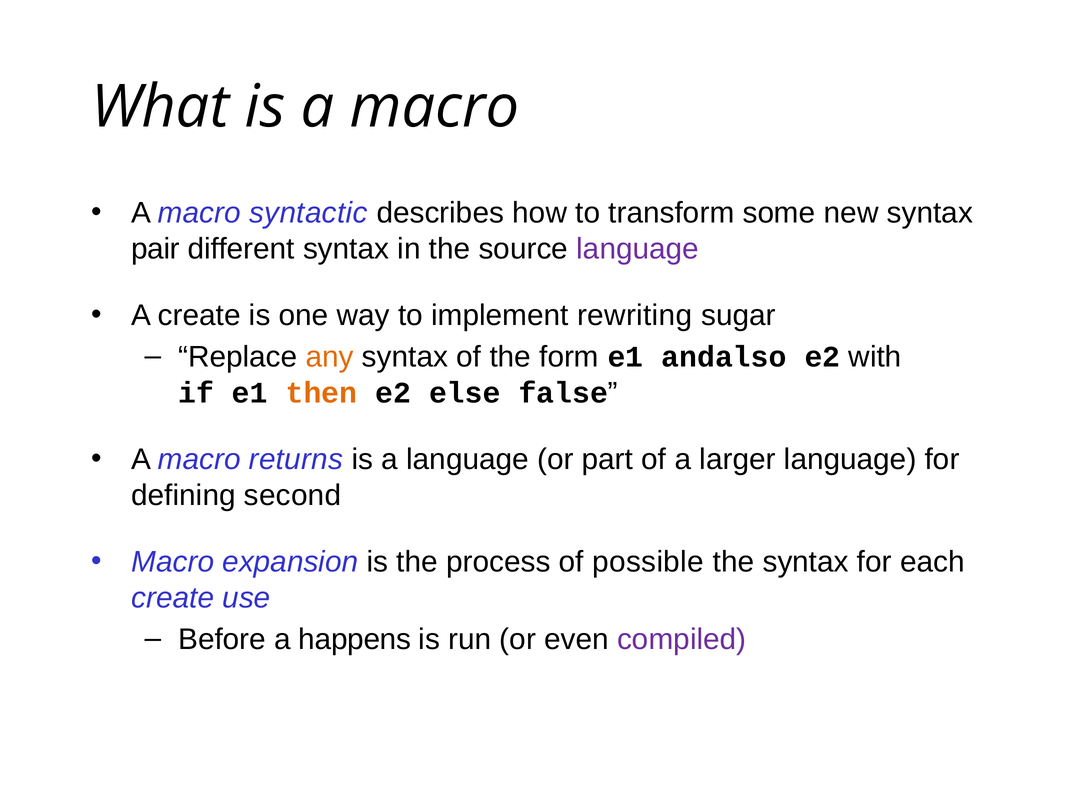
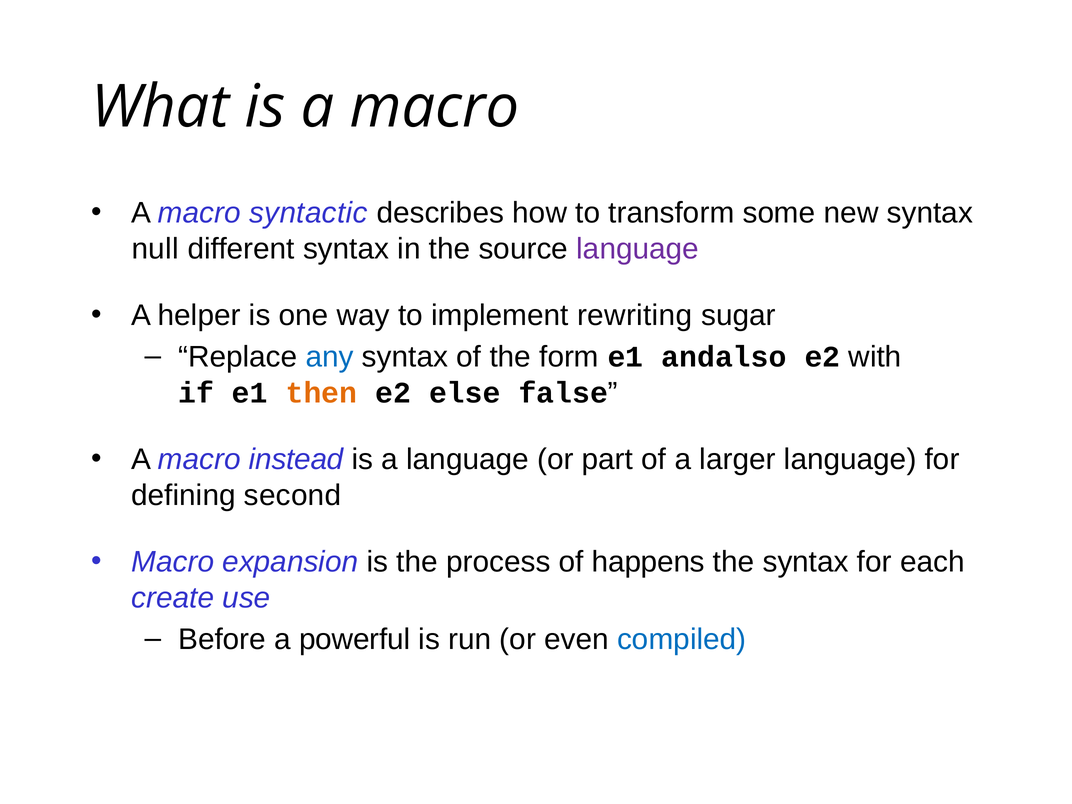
pair: pair -> null (155, 249)
A create: create -> helper (199, 315)
any colour: orange -> blue (330, 357)
returns: returns -> instead (296, 460)
possible: possible -> happens (648, 562)
happens: happens -> powerful (355, 639)
compiled colour: purple -> blue (682, 639)
